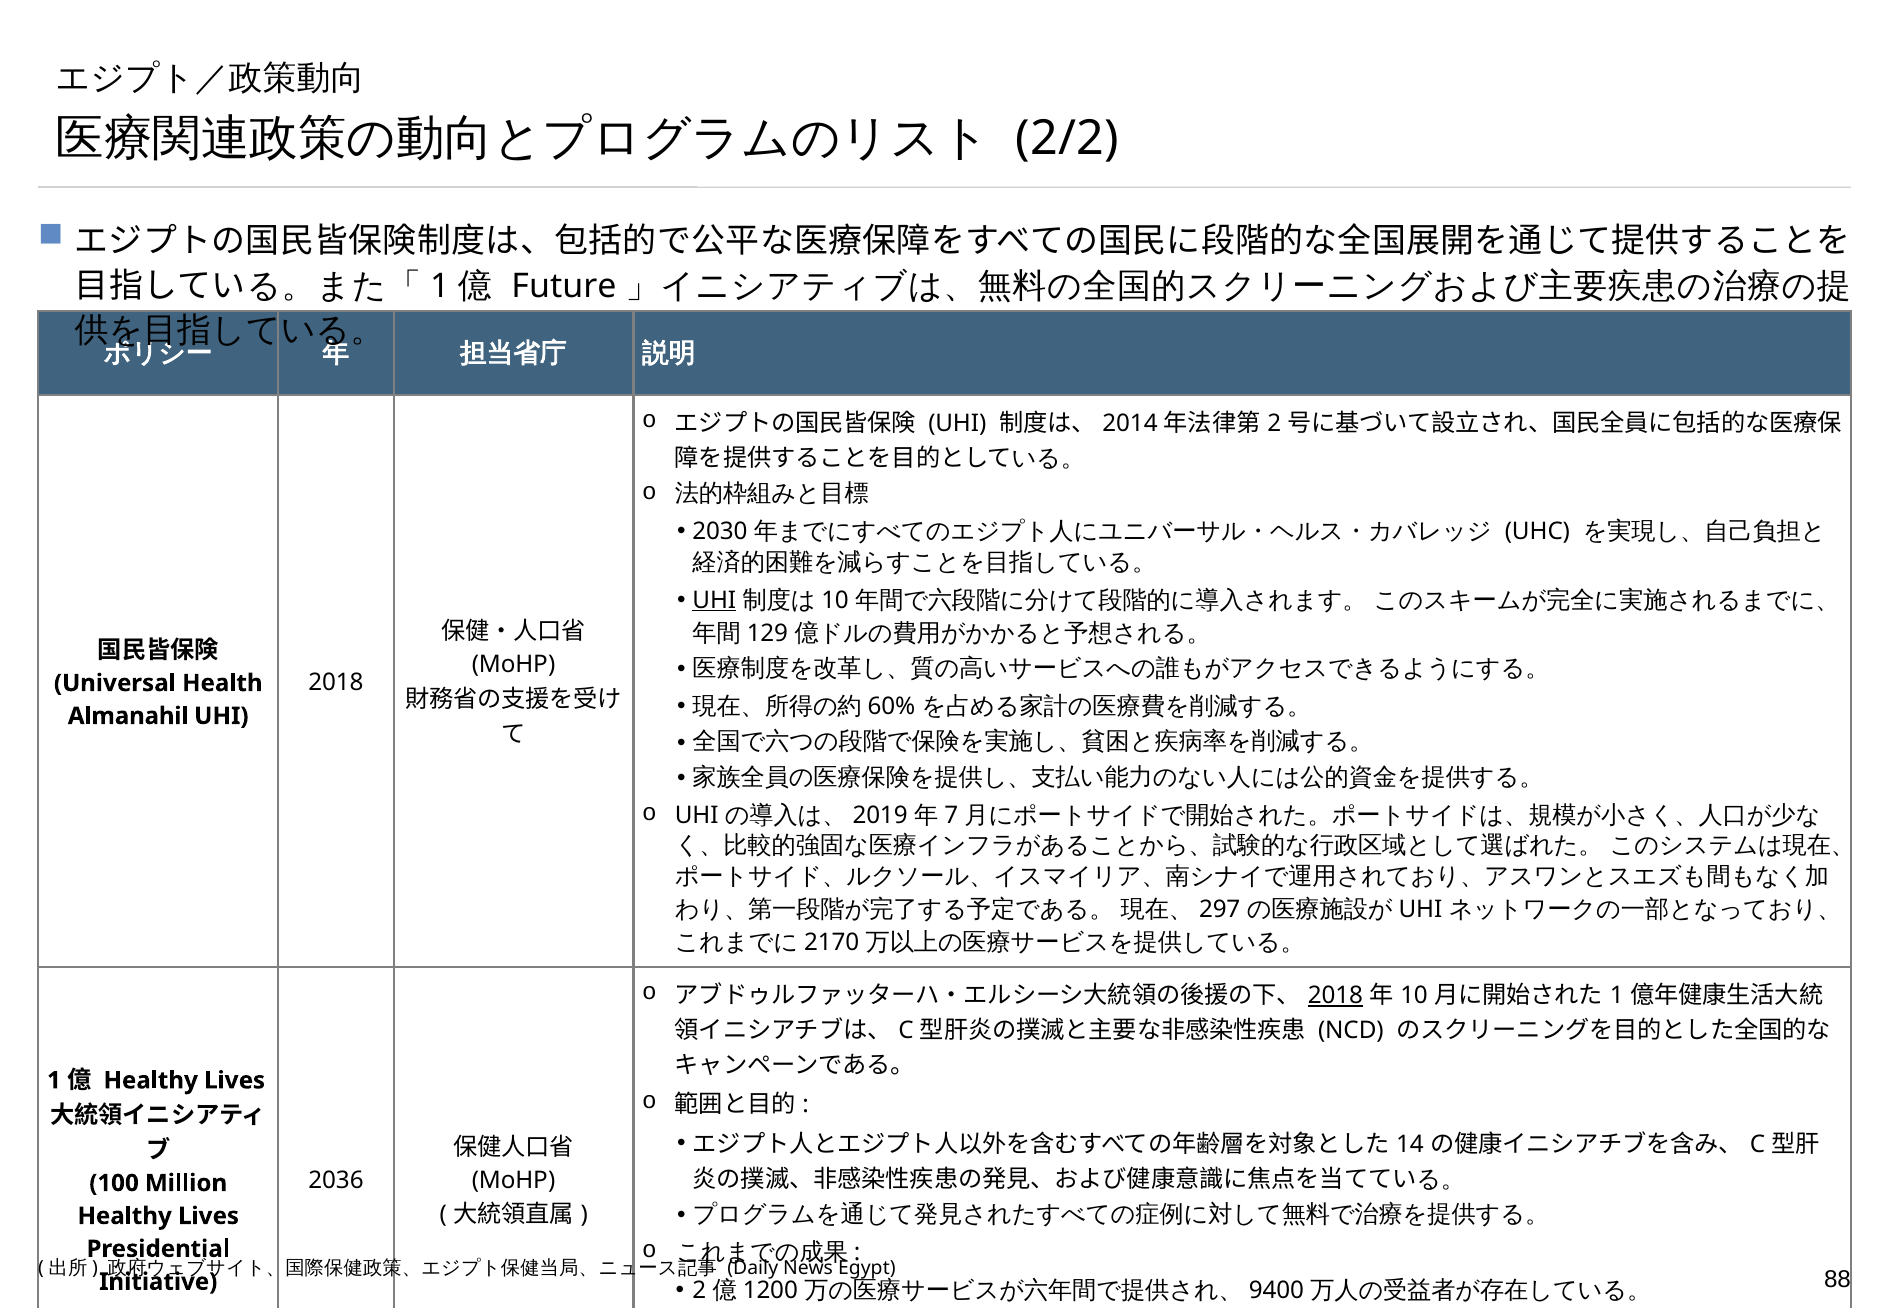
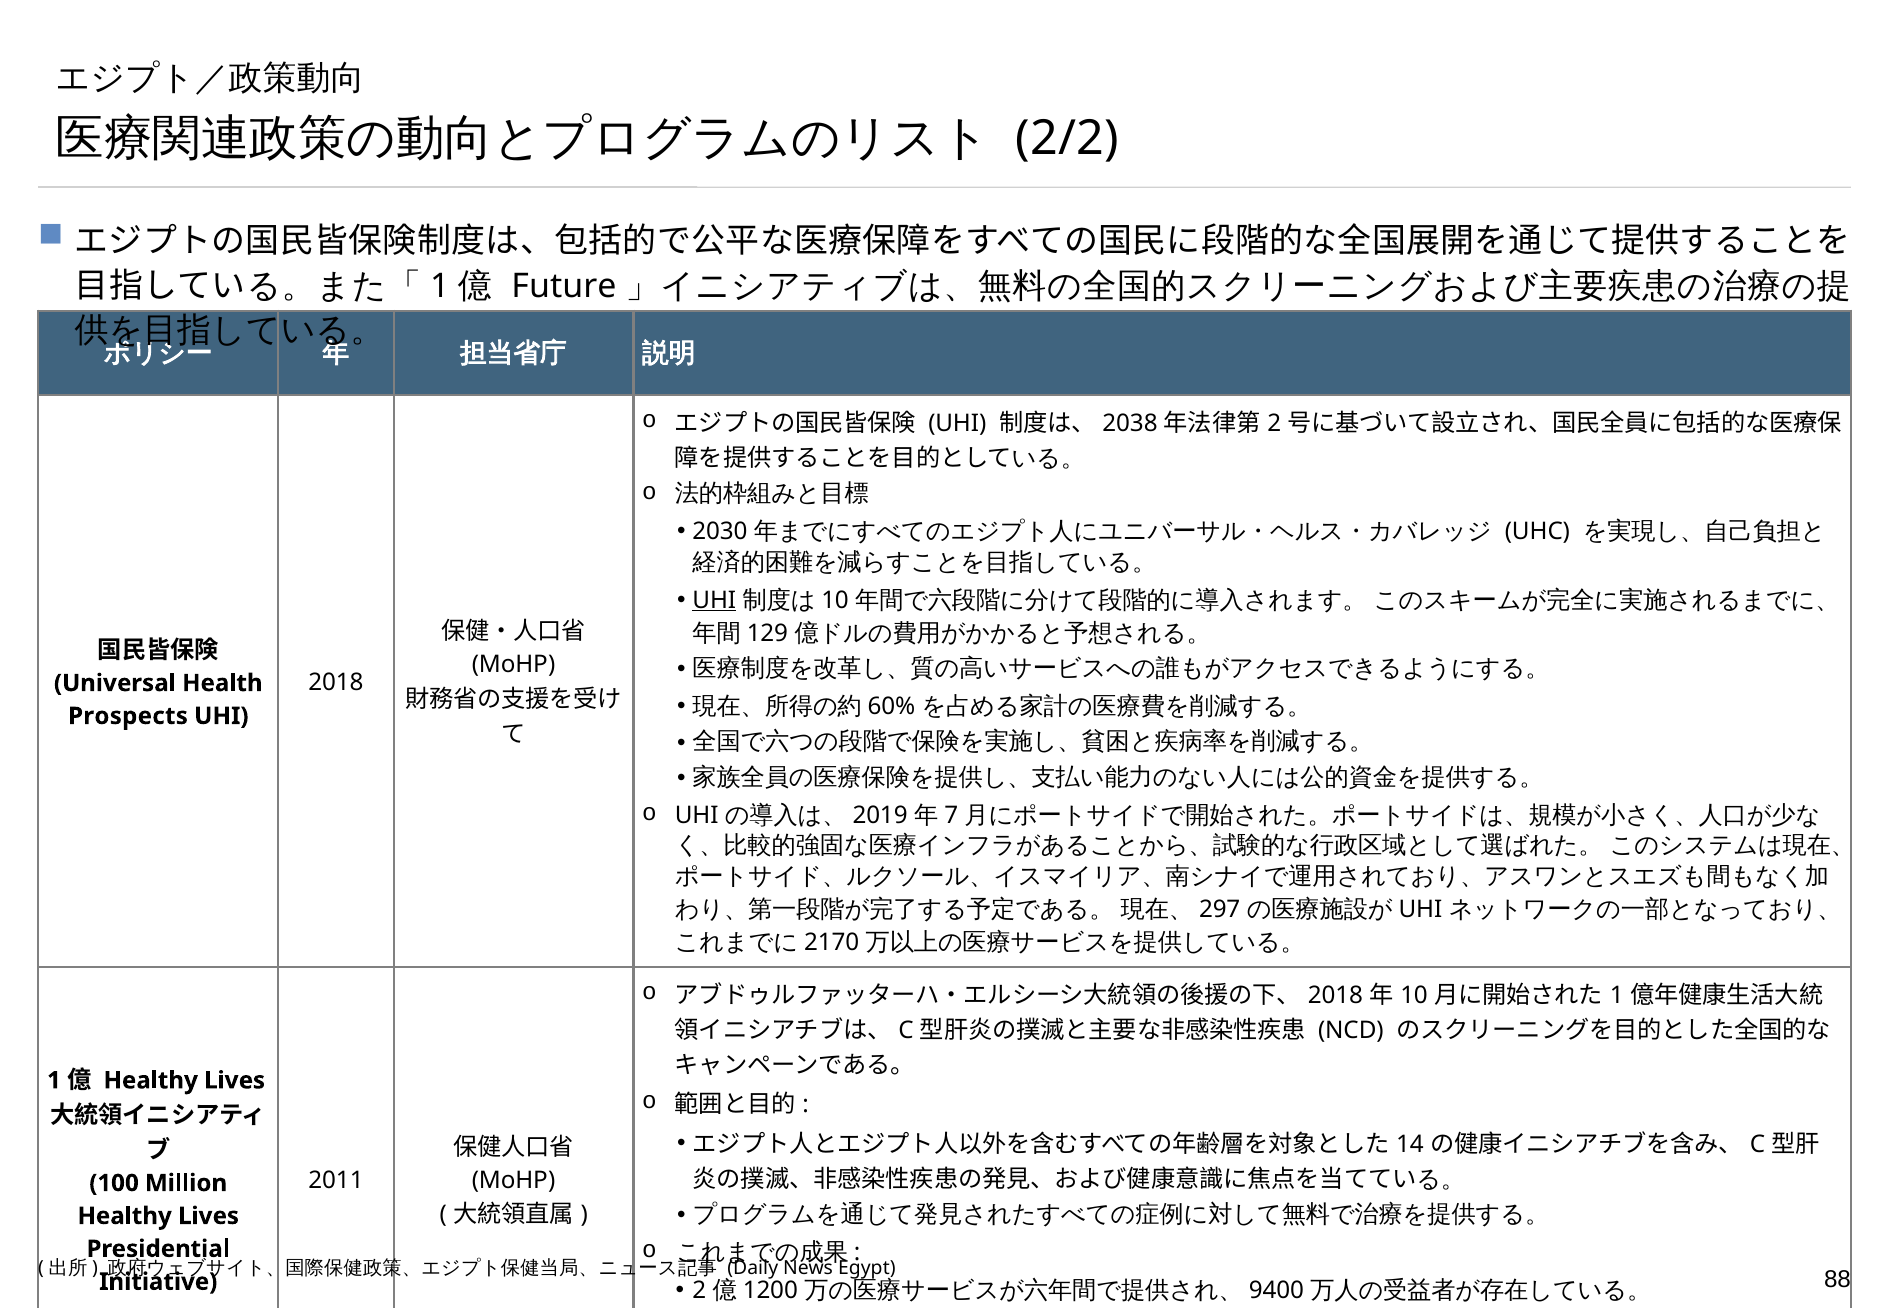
2014: 2014 -> 2038 (1130, 423)
Almanahil: Almanahil -> Prospects (128, 716)
2018 underline: present -> none (1335, 995)
2036: 2036 -> 2011 (336, 1180)
